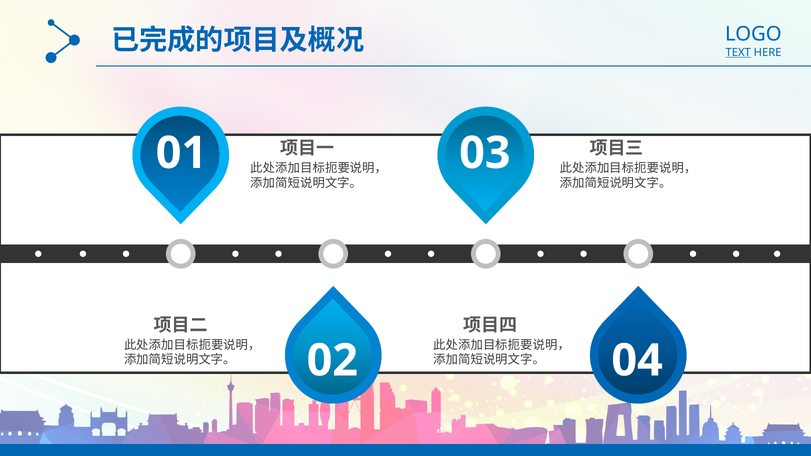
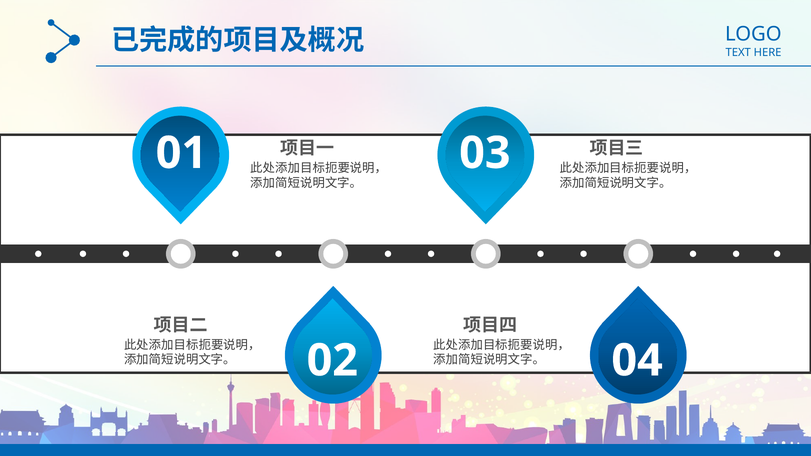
TEXT underline: present -> none (738, 52)
